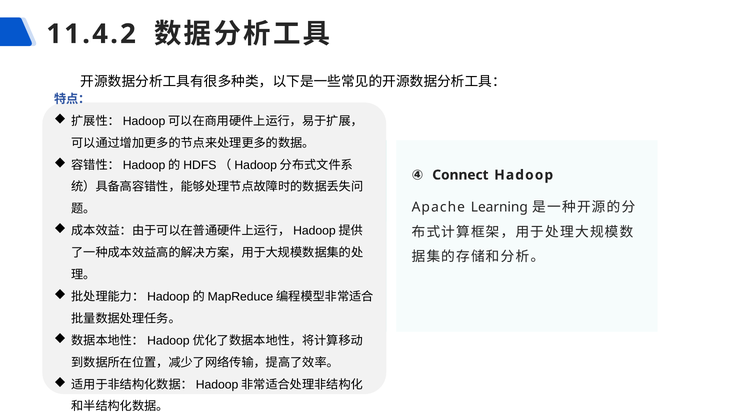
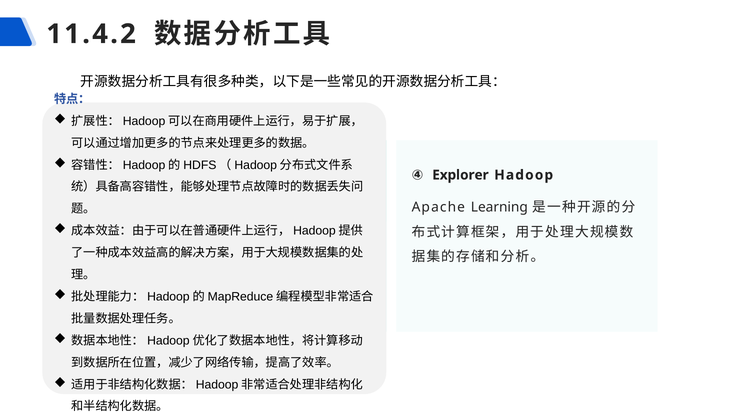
Connect: Connect -> Explorer (460, 175)
